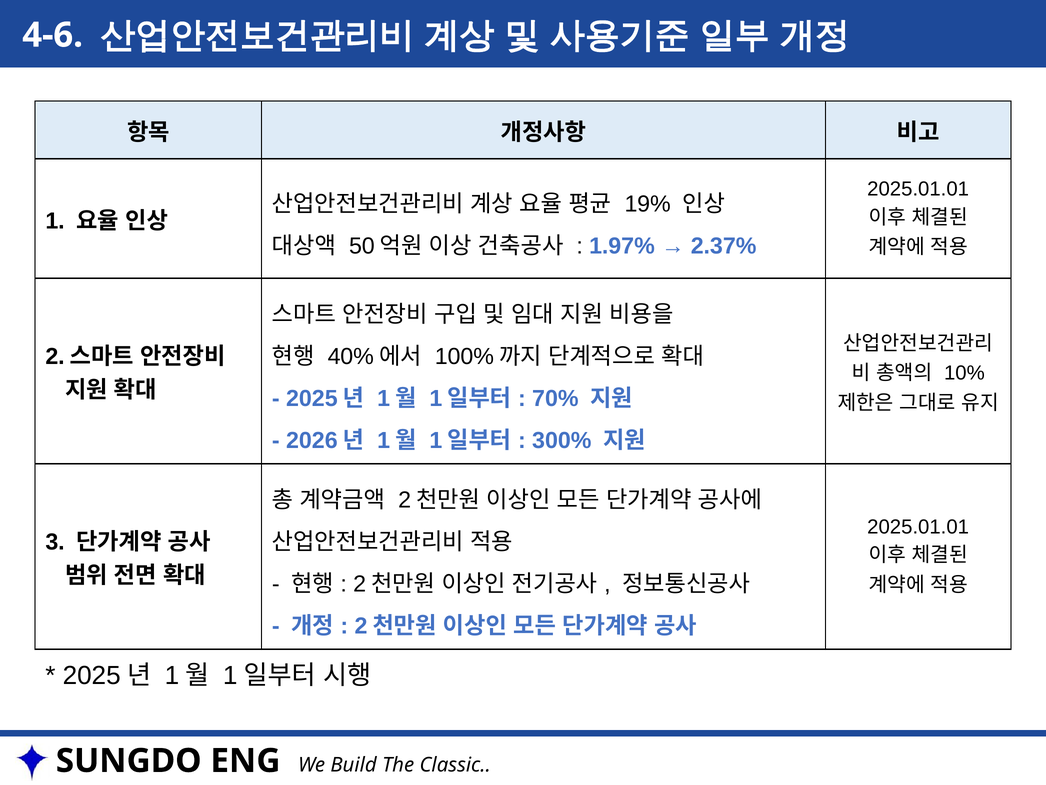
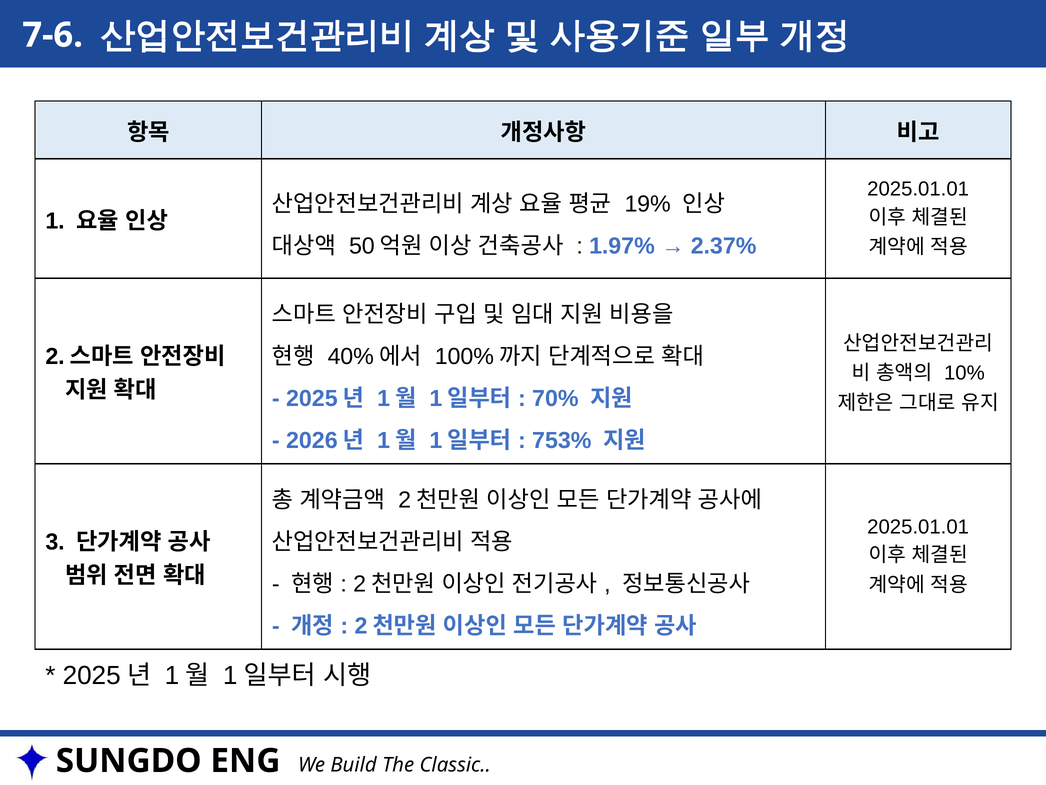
4-6: 4-6 -> 7-6 (53, 35)
300%: 300% -> 753% (562, 440)
